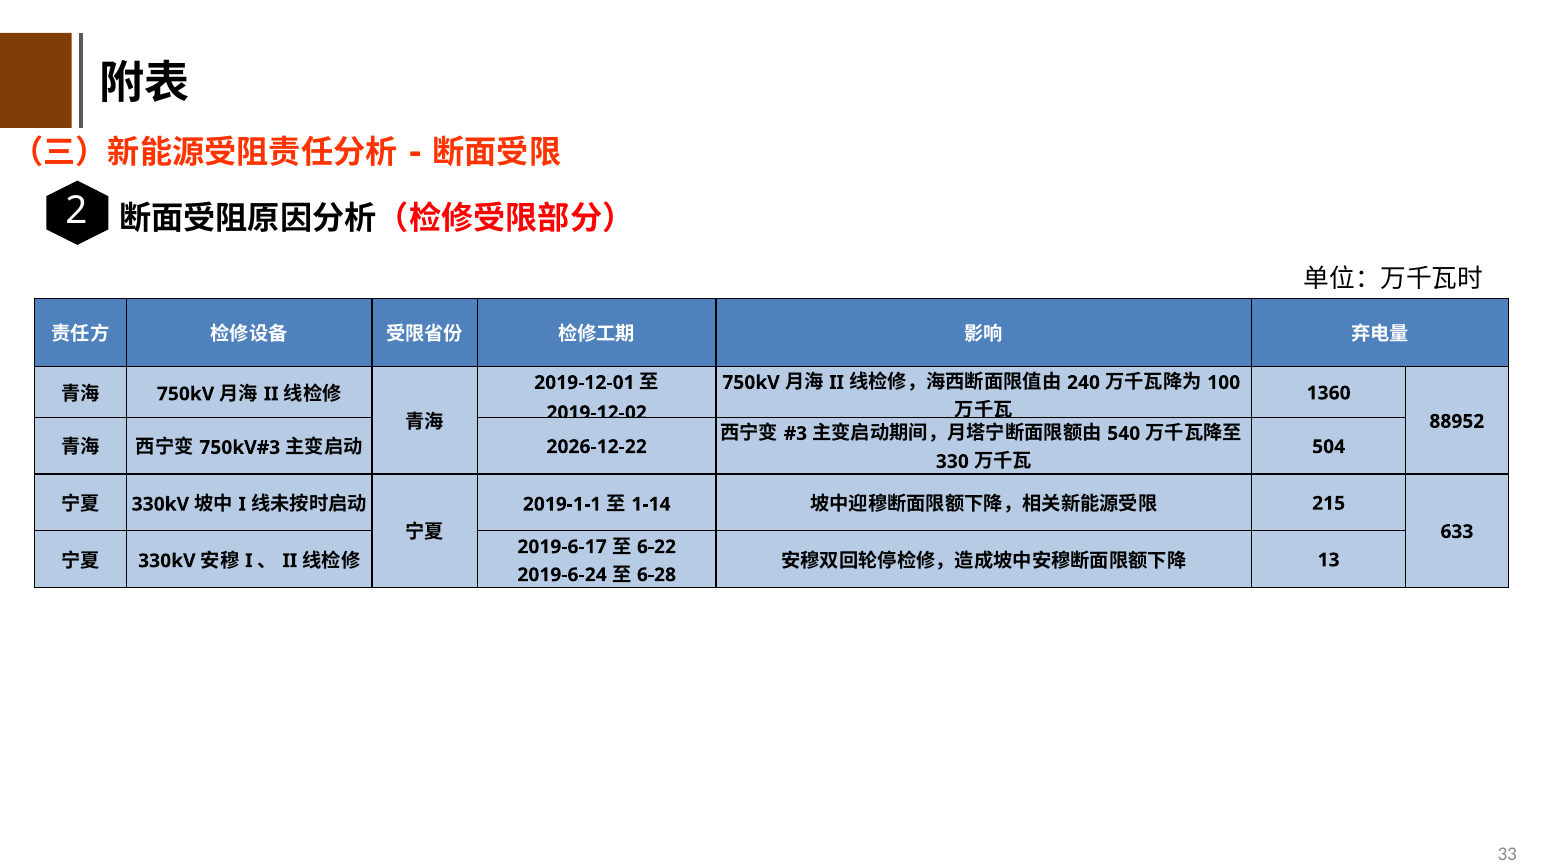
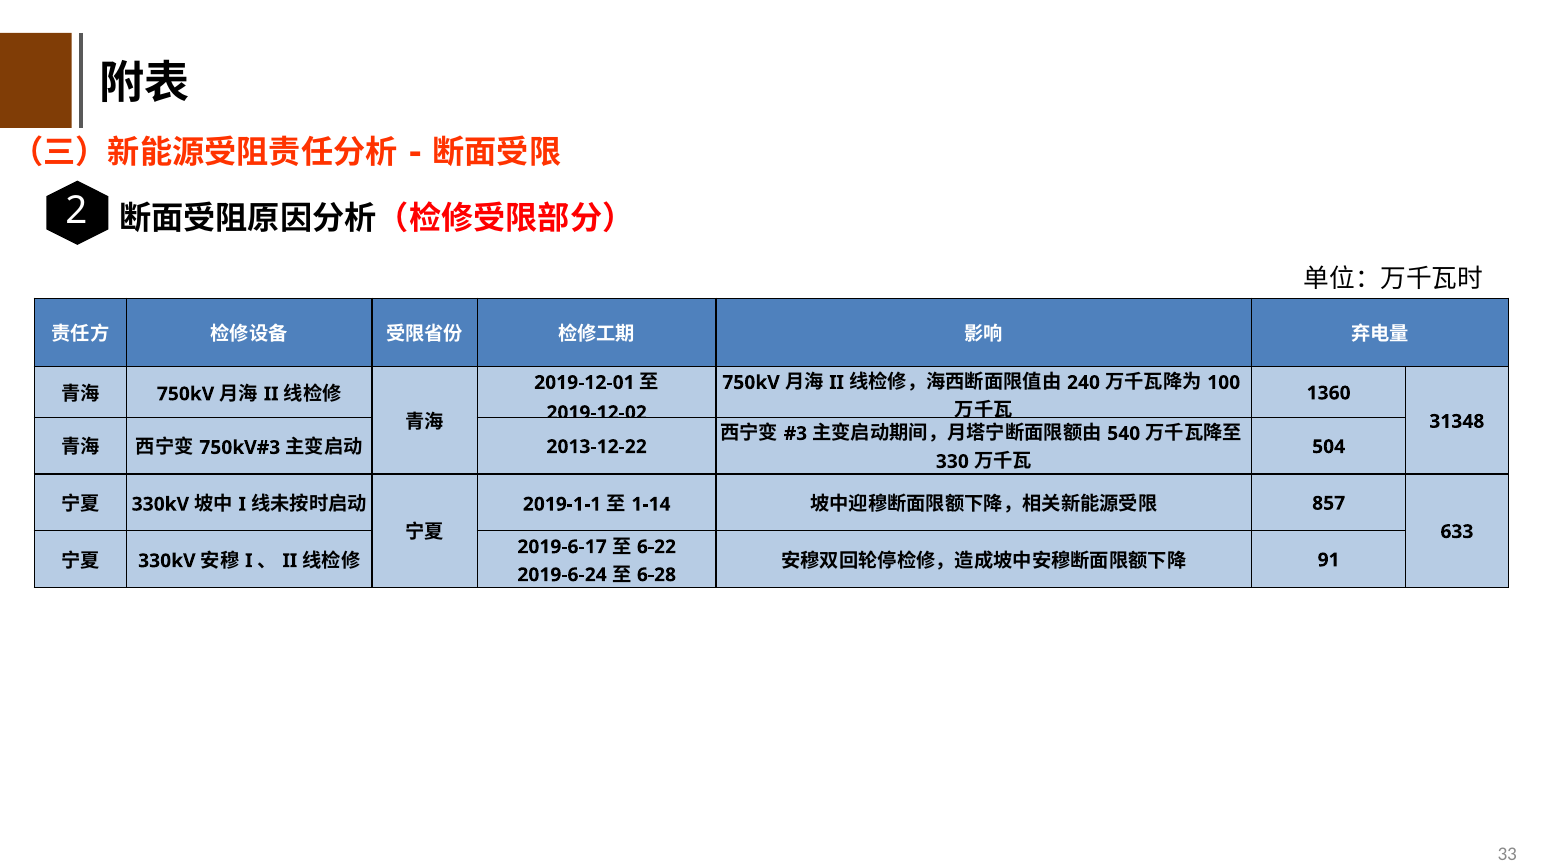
88952: 88952 -> 31348 (1457, 421)
2026-12-22: 2026-12-22 -> 2013-12-22 (597, 447)
215: 215 -> 857 (1329, 503)
13: 13 -> 91 (1329, 560)
